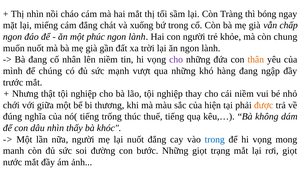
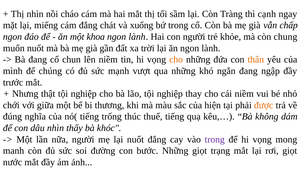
bóng: bóng -> cạnh (267, 14)
phúc: phúc -> khoa (96, 37)
nhân: nhân -> chun (72, 60)
cho colour: purple -> orange (176, 60)
hàng: hàng -> ngắn (226, 71)
trong colour: blue -> purple (215, 139)
